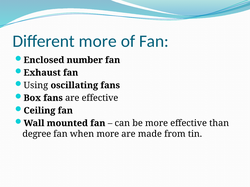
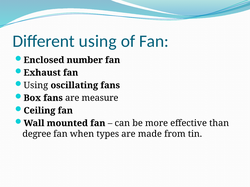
Different more: more -> using (98, 41)
are effective: effective -> measure (100, 98)
when more: more -> types (108, 134)
